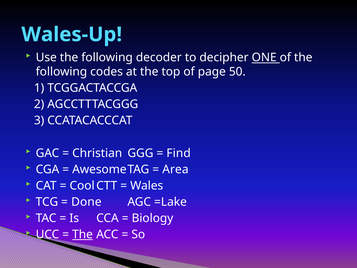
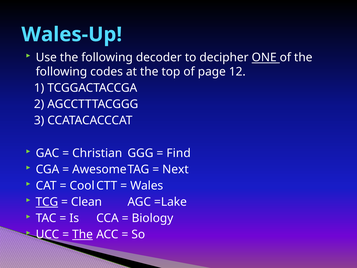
50: 50 -> 12 (237, 72)
Area: Area -> Next (175, 169)
TCG underline: none -> present (47, 202)
Done: Done -> Clean (86, 202)
